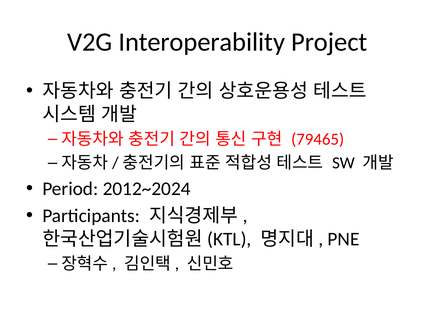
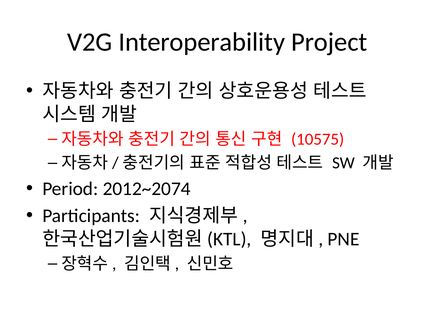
79465: 79465 -> 10575 (318, 139)
2012~2024: 2012~2024 -> 2012~2074 (147, 189)
